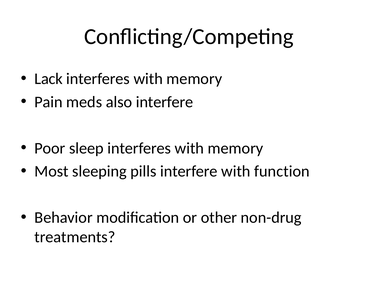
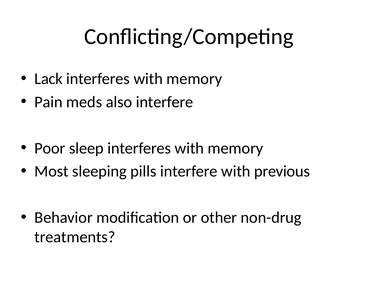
function: function -> previous (282, 172)
